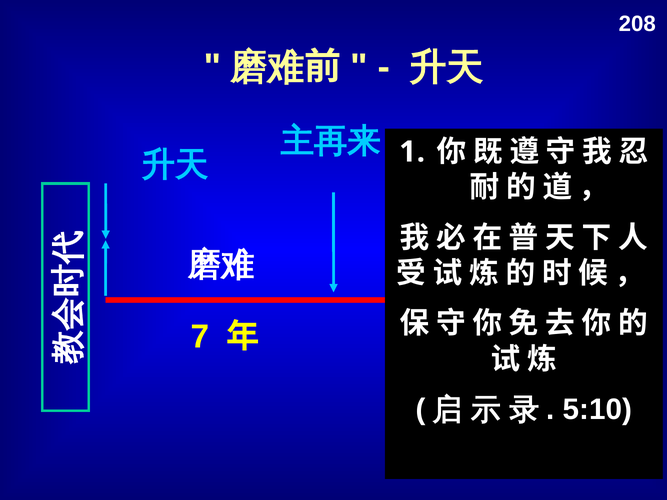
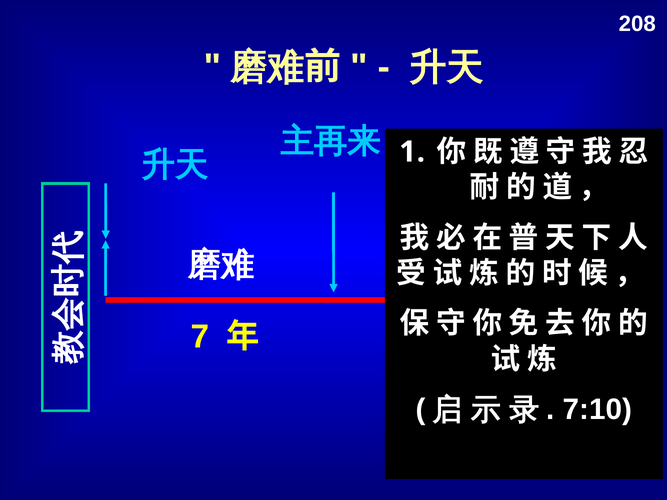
5:10: 5:10 -> 7:10 (597, 410)
